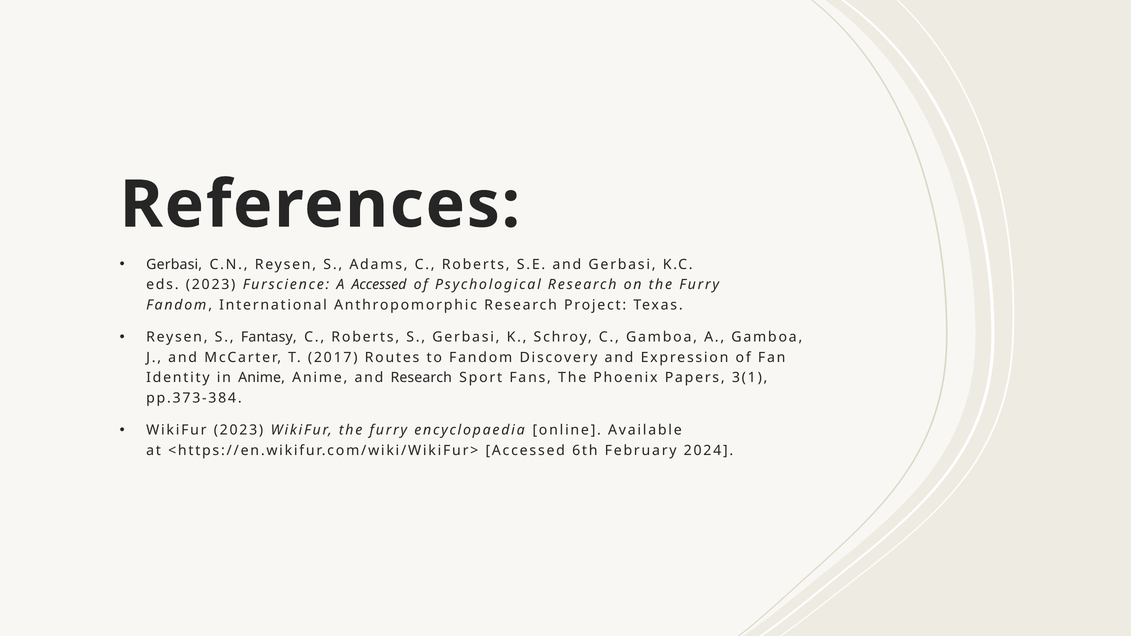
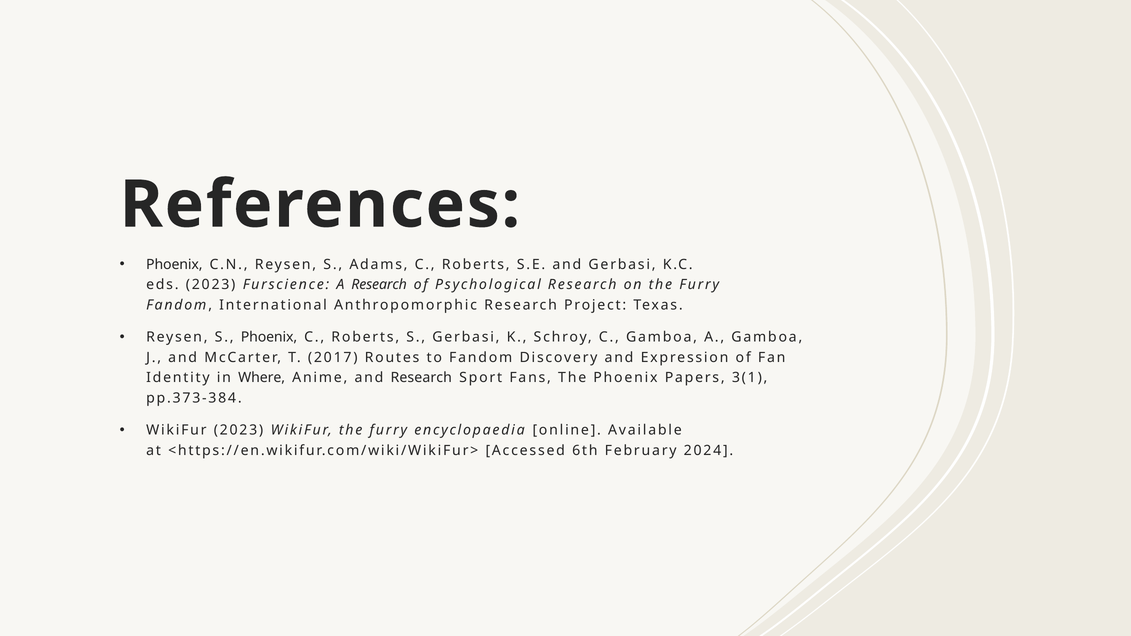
Gerbasi: Gerbasi -> Phoenix (174, 264)
A Accessed: Accessed -> Research (379, 285)
S Fantasy: Fantasy -> Phoenix (269, 337)
in Anime: Anime -> Where (262, 378)
